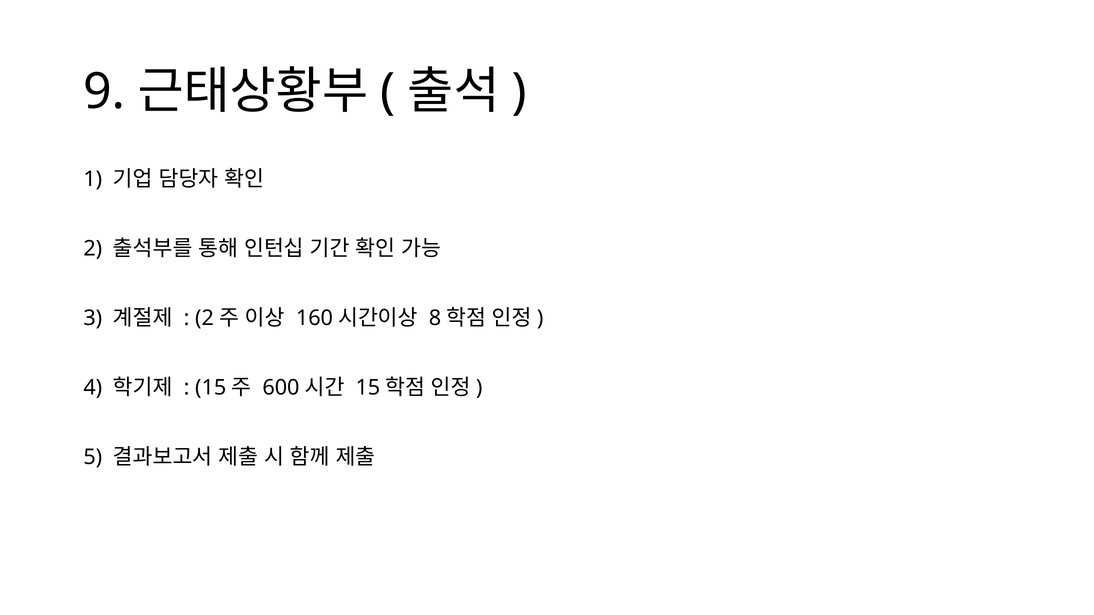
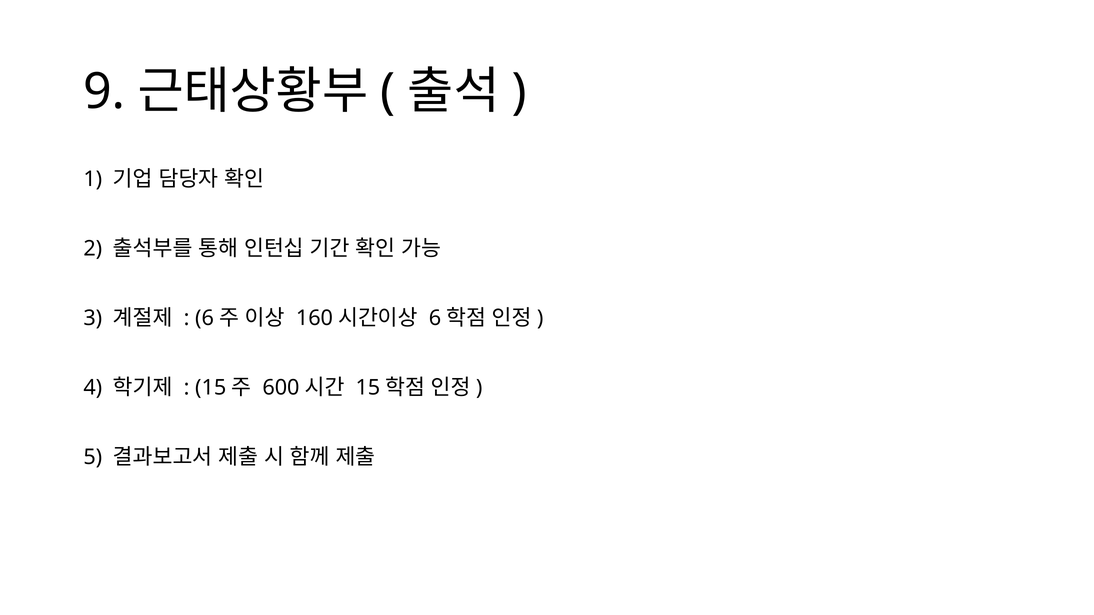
2: 2 -> 6 (204, 318)
8: 8 -> 6 (435, 318)
